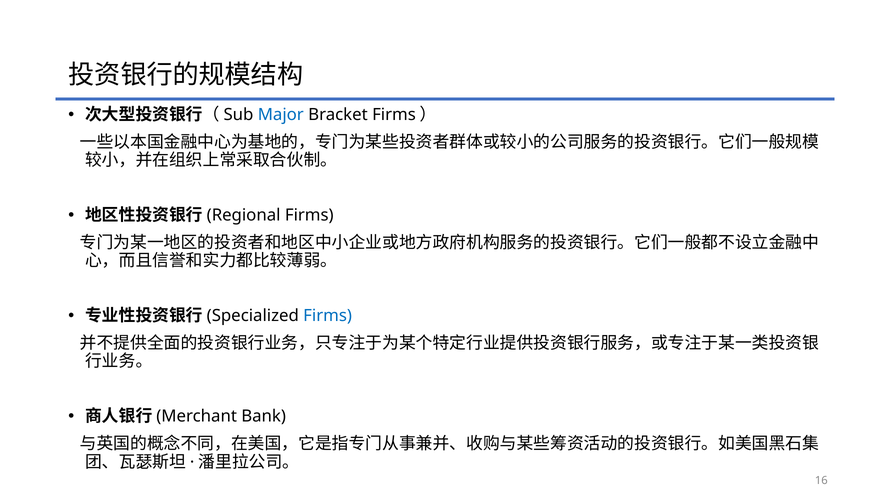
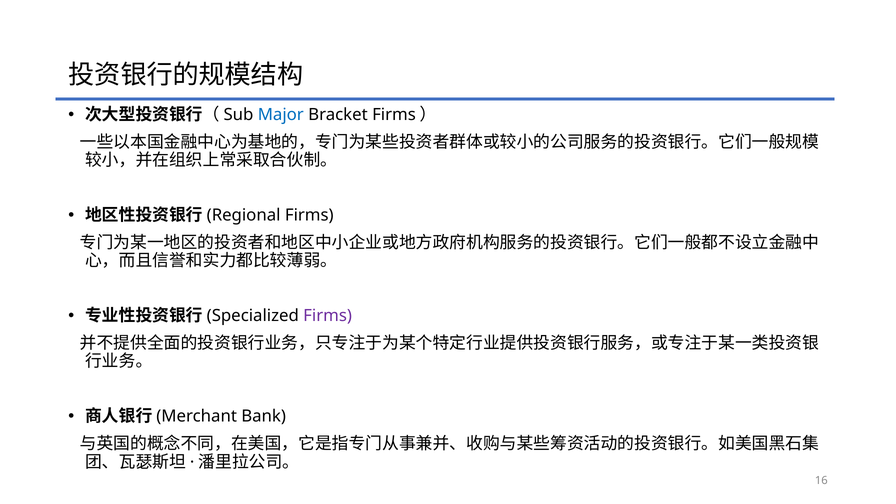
Firms colour: blue -> purple (328, 316)
